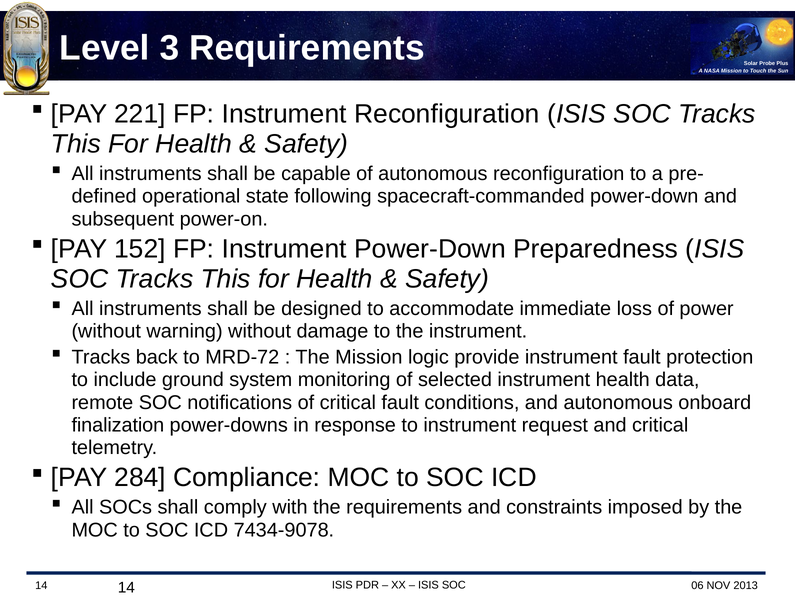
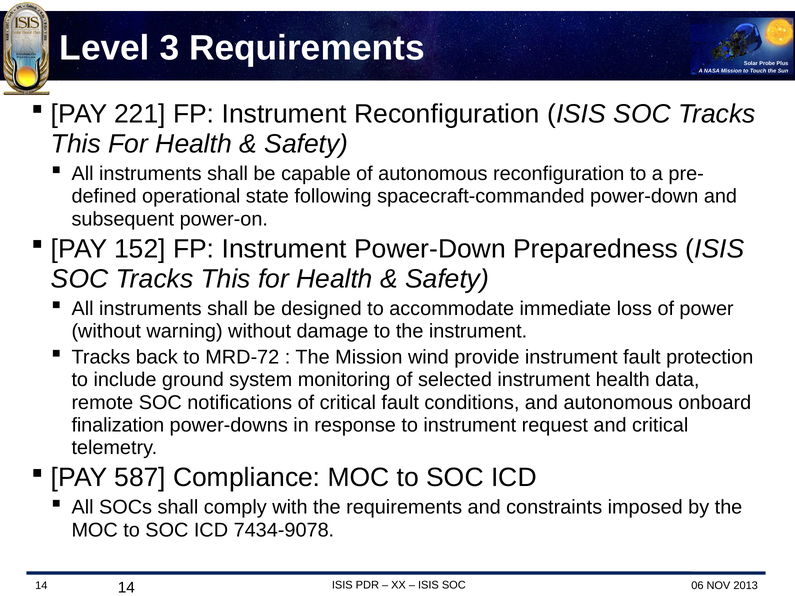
logic: logic -> wind (428, 357)
284: 284 -> 587 (140, 478)
